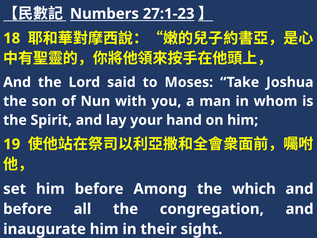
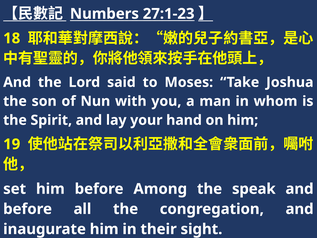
which: which -> speak (254, 189)
